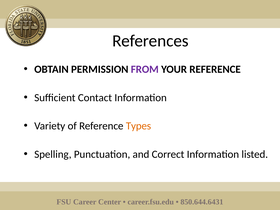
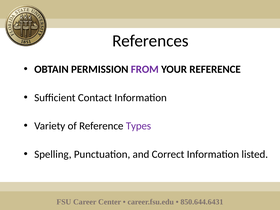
Types colour: orange -> purple (138, 126)
